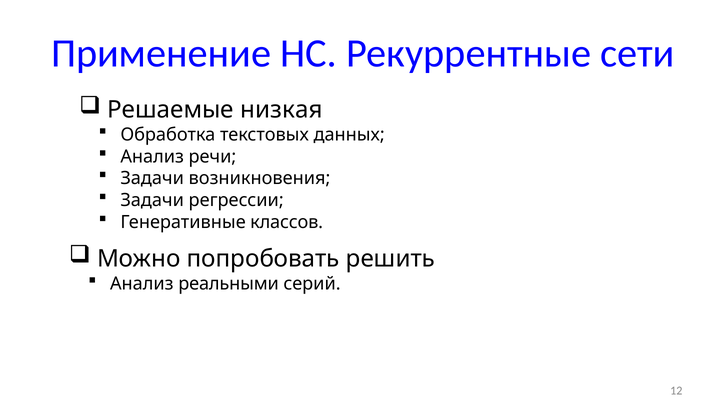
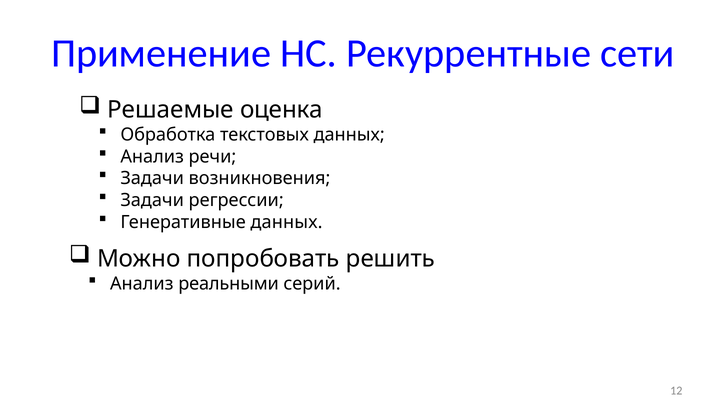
низкая: низкая -> оценка (282, 110)
Генеративные классов: классов -> данных (286, 222)
